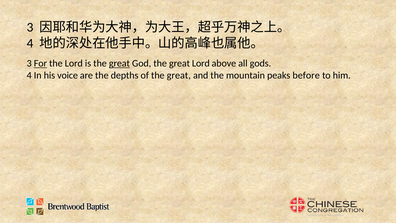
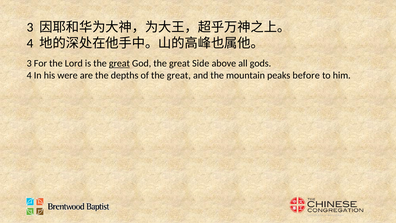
For underline: present -> none (40, 63)
great Lord: Lord -> Side (201, 63)
voice: voice -> were (68, 75)
